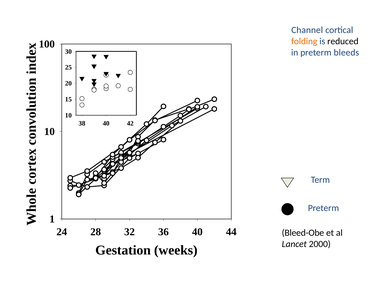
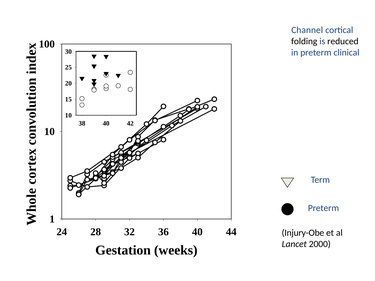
folding colour: orange -> black (304, 41)
bleeds: bleeds -> clinical (346, 52)
Bleed-Obe: Bleed-Obe -> Injury-Obe (303, 233)
